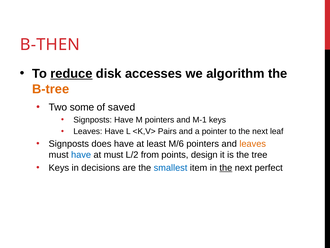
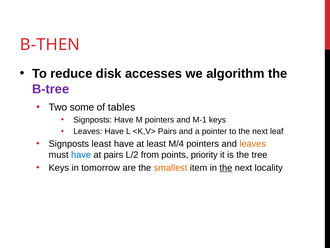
reduce underline: present -> none (71, 73)
B-tree colour: orange -> purple (51, 89)
saved: saved -> tables (122, 107)
Signposts does: does -> least (101, 144)
M/6: M/6 -> M/4 (176, 144)
at must: must -> pairs (113, 155)
design: design -> priority (204, 155)
decisions: decisions -> tomorrow (101, 167)
smallest colour: blue -> orange (171, 167)
perfect: perfect -> locality (269, 167)
